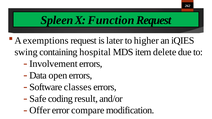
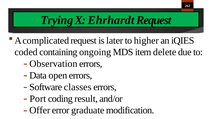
Spleen: Spleen -> Trying (57, 20)
Function: Function -> Ehrhardt (111, 20)
exemptions: exemptions -> complicated (46, 41)
swing: swing -> coded (26, 52)
hospital: hospital -> ongoing (95, 52)
Involvement: Involvement -> Observation (53, 64)
Safe: Safe -> Port (38, 99)
compare: compare -> graduate (88, 111)
